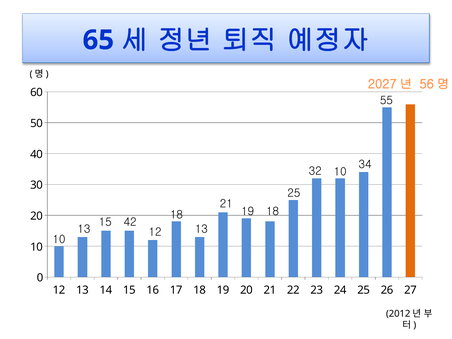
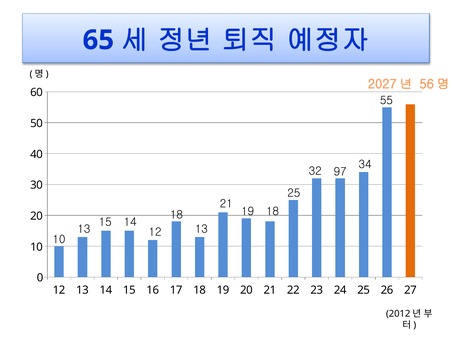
32 10: 10 -> 97 (340, 172)
15 42: 42 -> 14 (130, 222)
